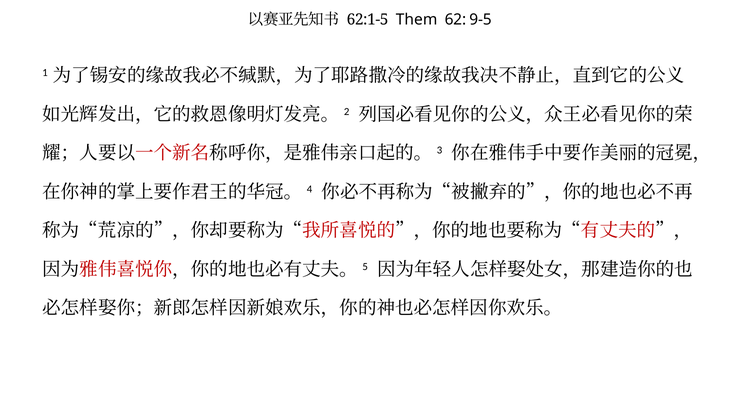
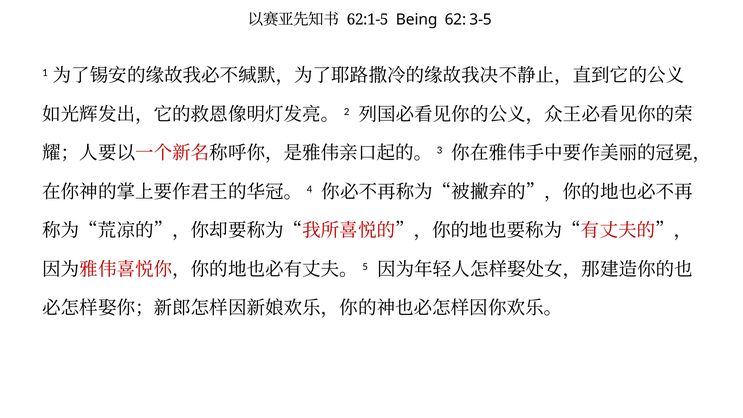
Them: Them -> Being (417, 20)
9-5: 9-5 -> 3-5 (481, 20)
